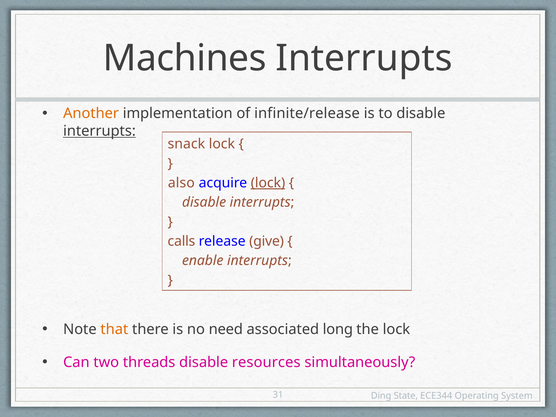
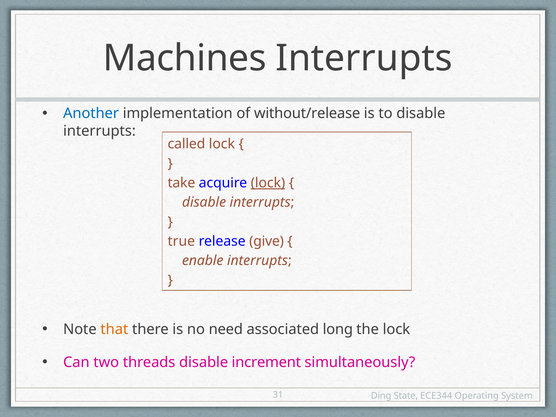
Another colour: orange -> blue (91, 113)
infinite/release: infinite/release -> without/release (307, 113)
interrupts underline: present -> none (99, 131)
snack: snack -> called (186, 144)
also: also -> take (181, 183)
calls: calls -> true (181, 241)
resources: resources -> increment (266, 362)
